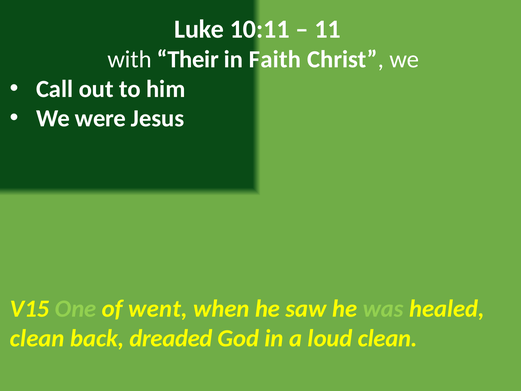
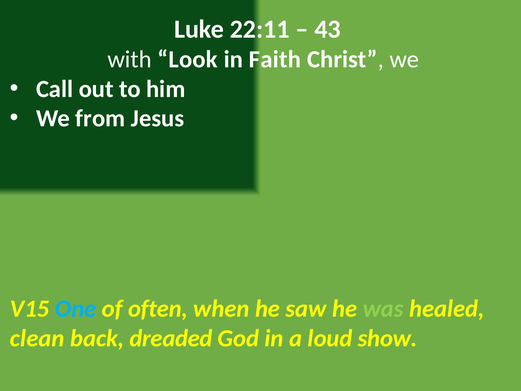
10:11: 10:11 -> 22:11 (260, 29)
11: 11 -> 43 (328, 29)
Their: Their -> Look (188, 59)
were: were -> from (100, 118)
One colour: light green -> light blue (76, 309)
went: went -> often (158, 309)
loud clean: clean -> show (388, 338)
